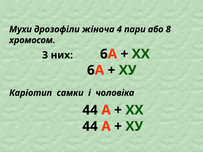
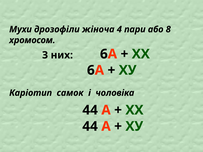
самки: самки -> самок (70, 93)
